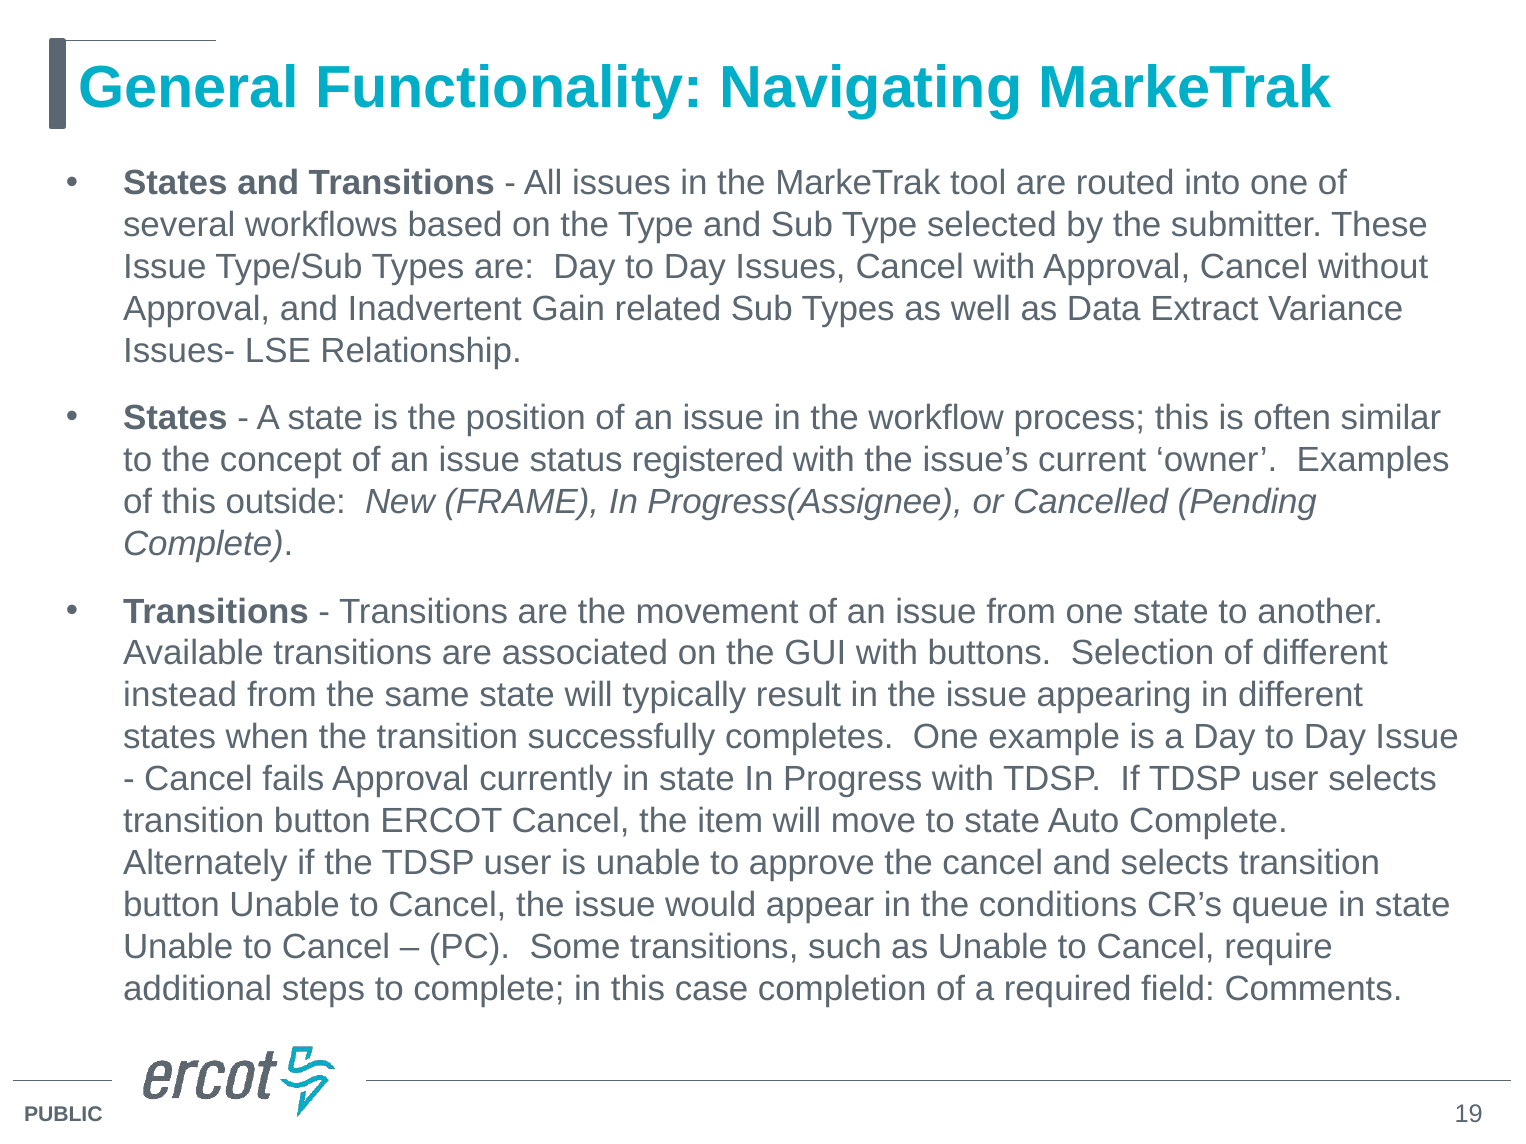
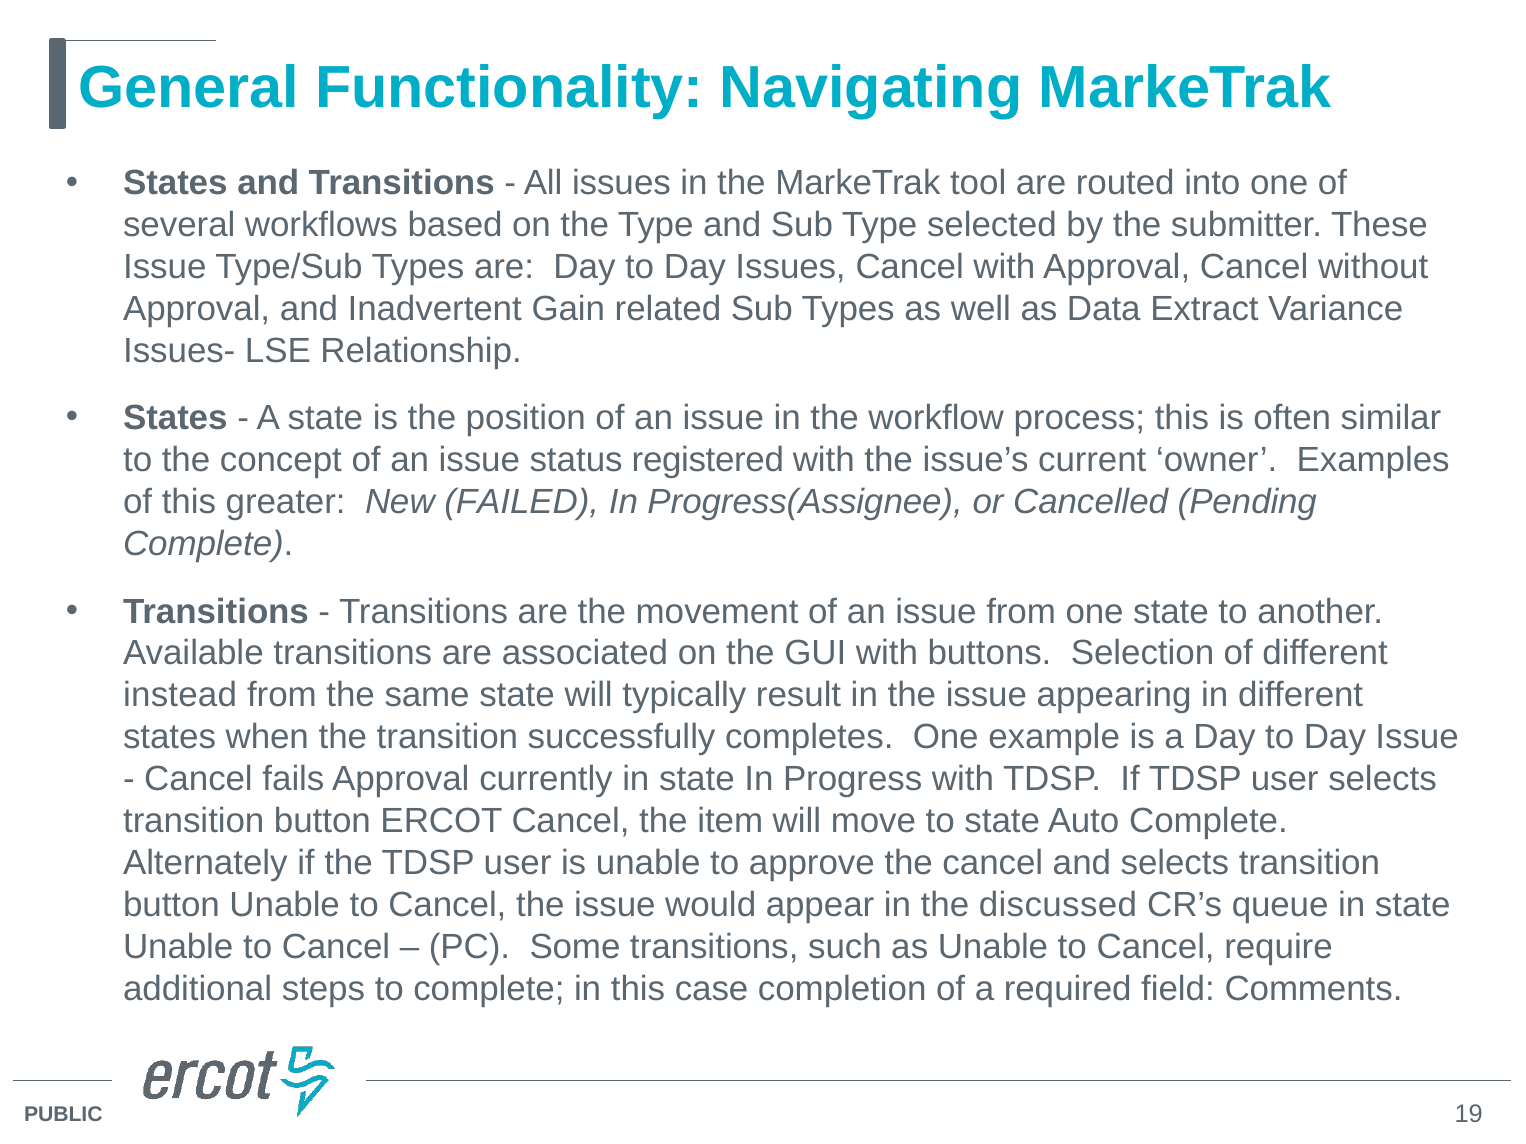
outside: outside -> greater (286, 502)
FRAME: FRAME -> FAILED (522, 502)
conditions: conditions -> discussed (1058, 905)
